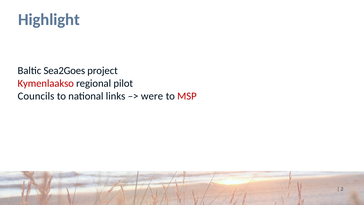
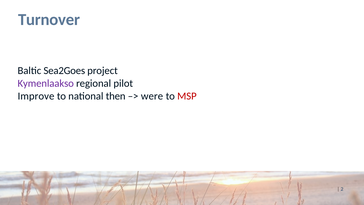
Highlight: Highlight -> Turnover (49, 20)
Kymenlaakso colour: red -> purple (46, 83)
Councils: Councils -> Improve (36, 96)
links: links -> then (116, 96)
